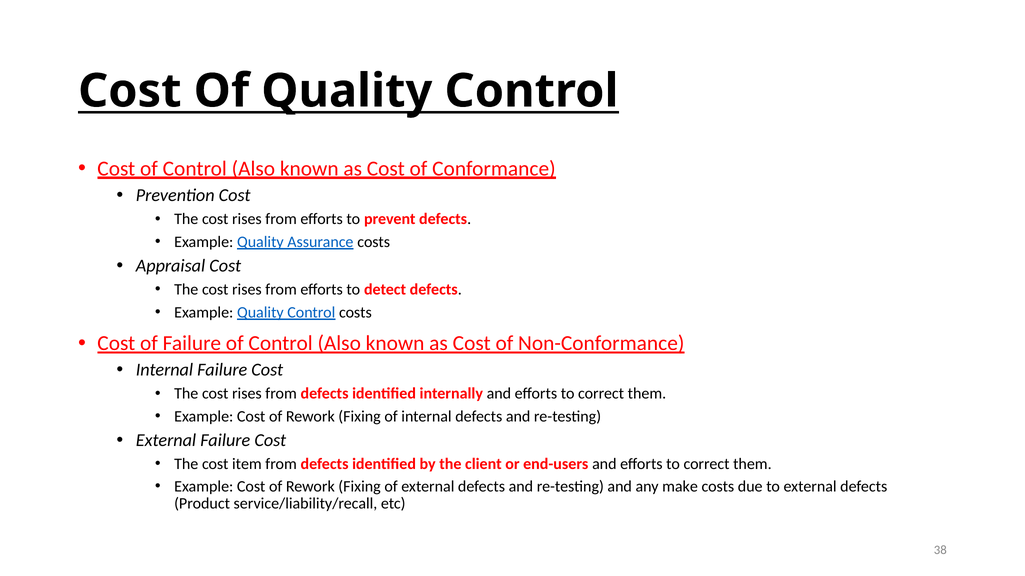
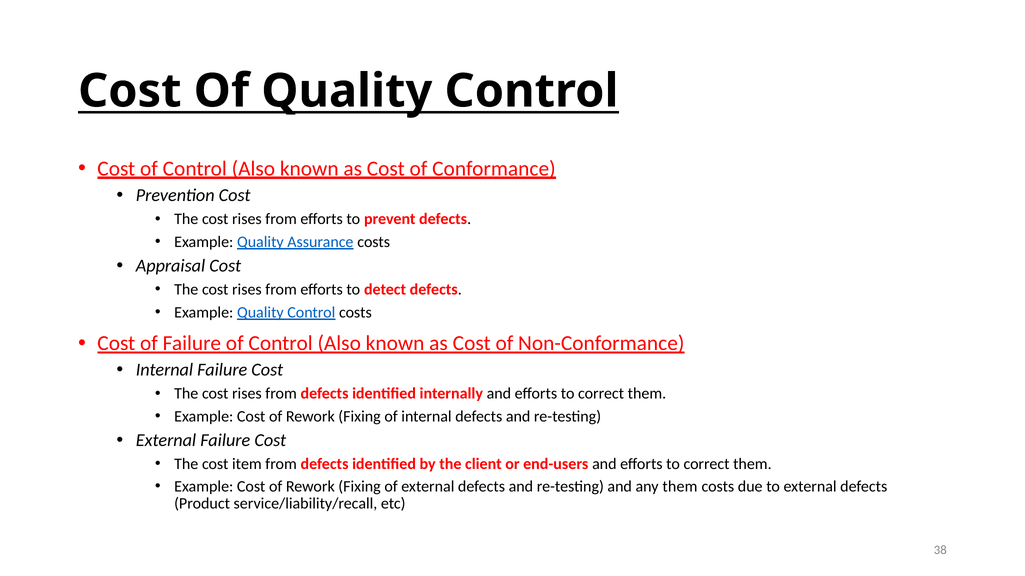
any make: make -> them (680, 487)
